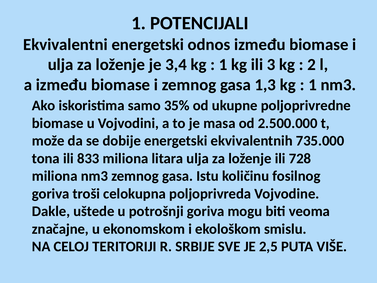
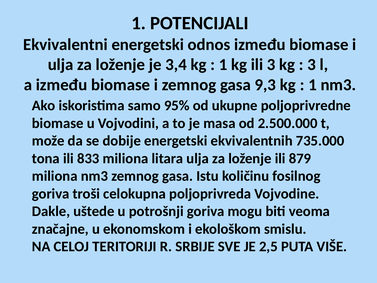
2: 2 -> 3 (312, 65)
1,3: 1,3 -> 9,3 (265, 85)
35%: 35% -> 95% (177, 106)
728: 728 -> 879 (300, 158)
